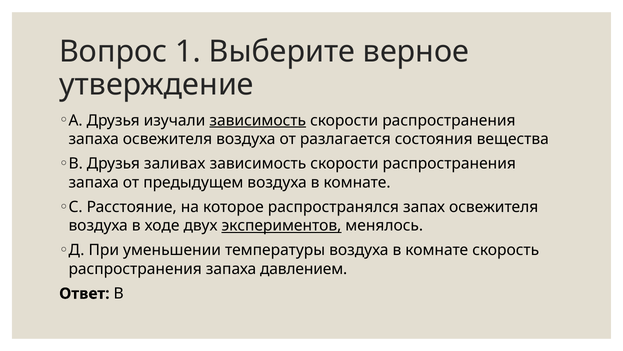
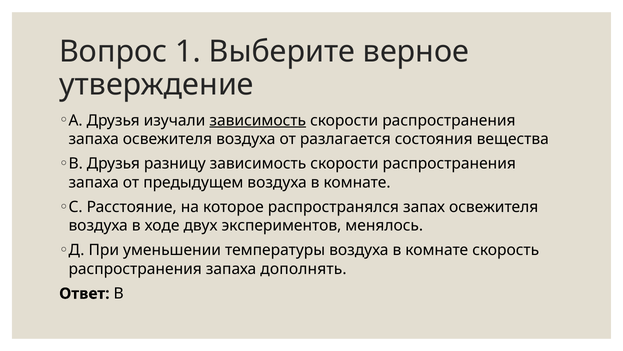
заливах: заливах -> разницу (175, 163)
экспериментов underline: present -> none (281, 225)
давлением: давлением -> дополнять (303, 269)
